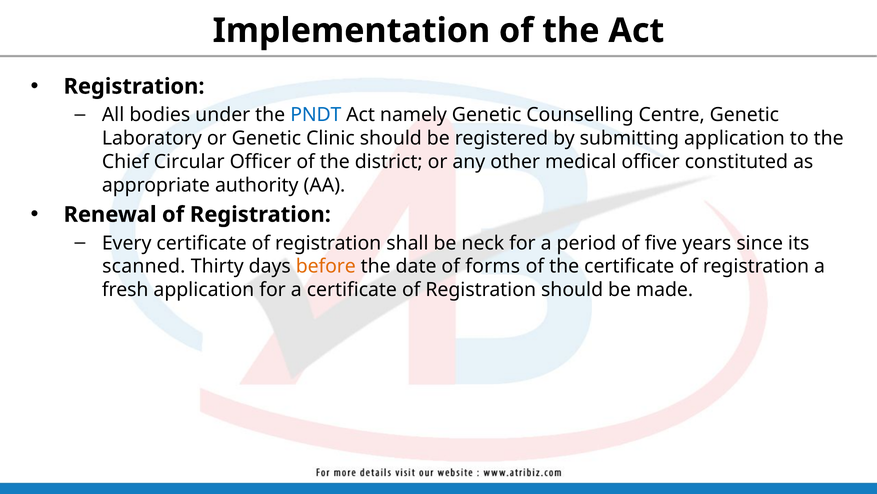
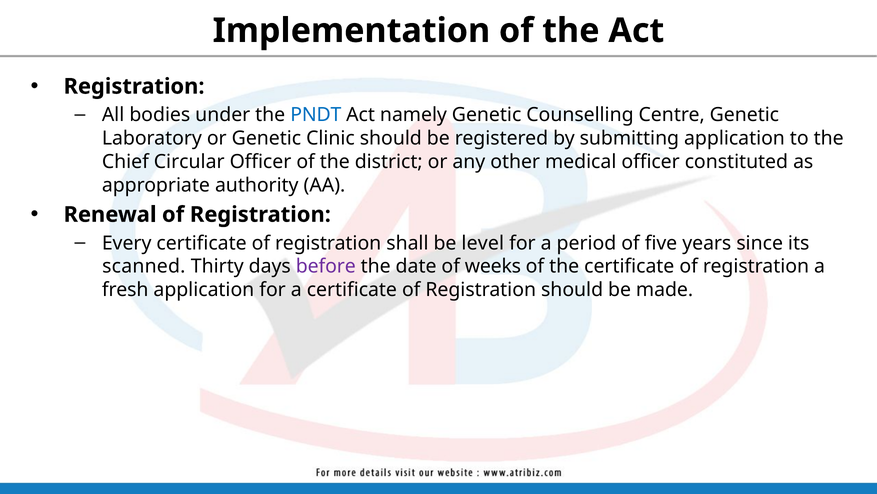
neck: neck -> level (483, 243)
before colour: orange -> purple (326, 266)
forms: forms -> weeks (493, 266)
